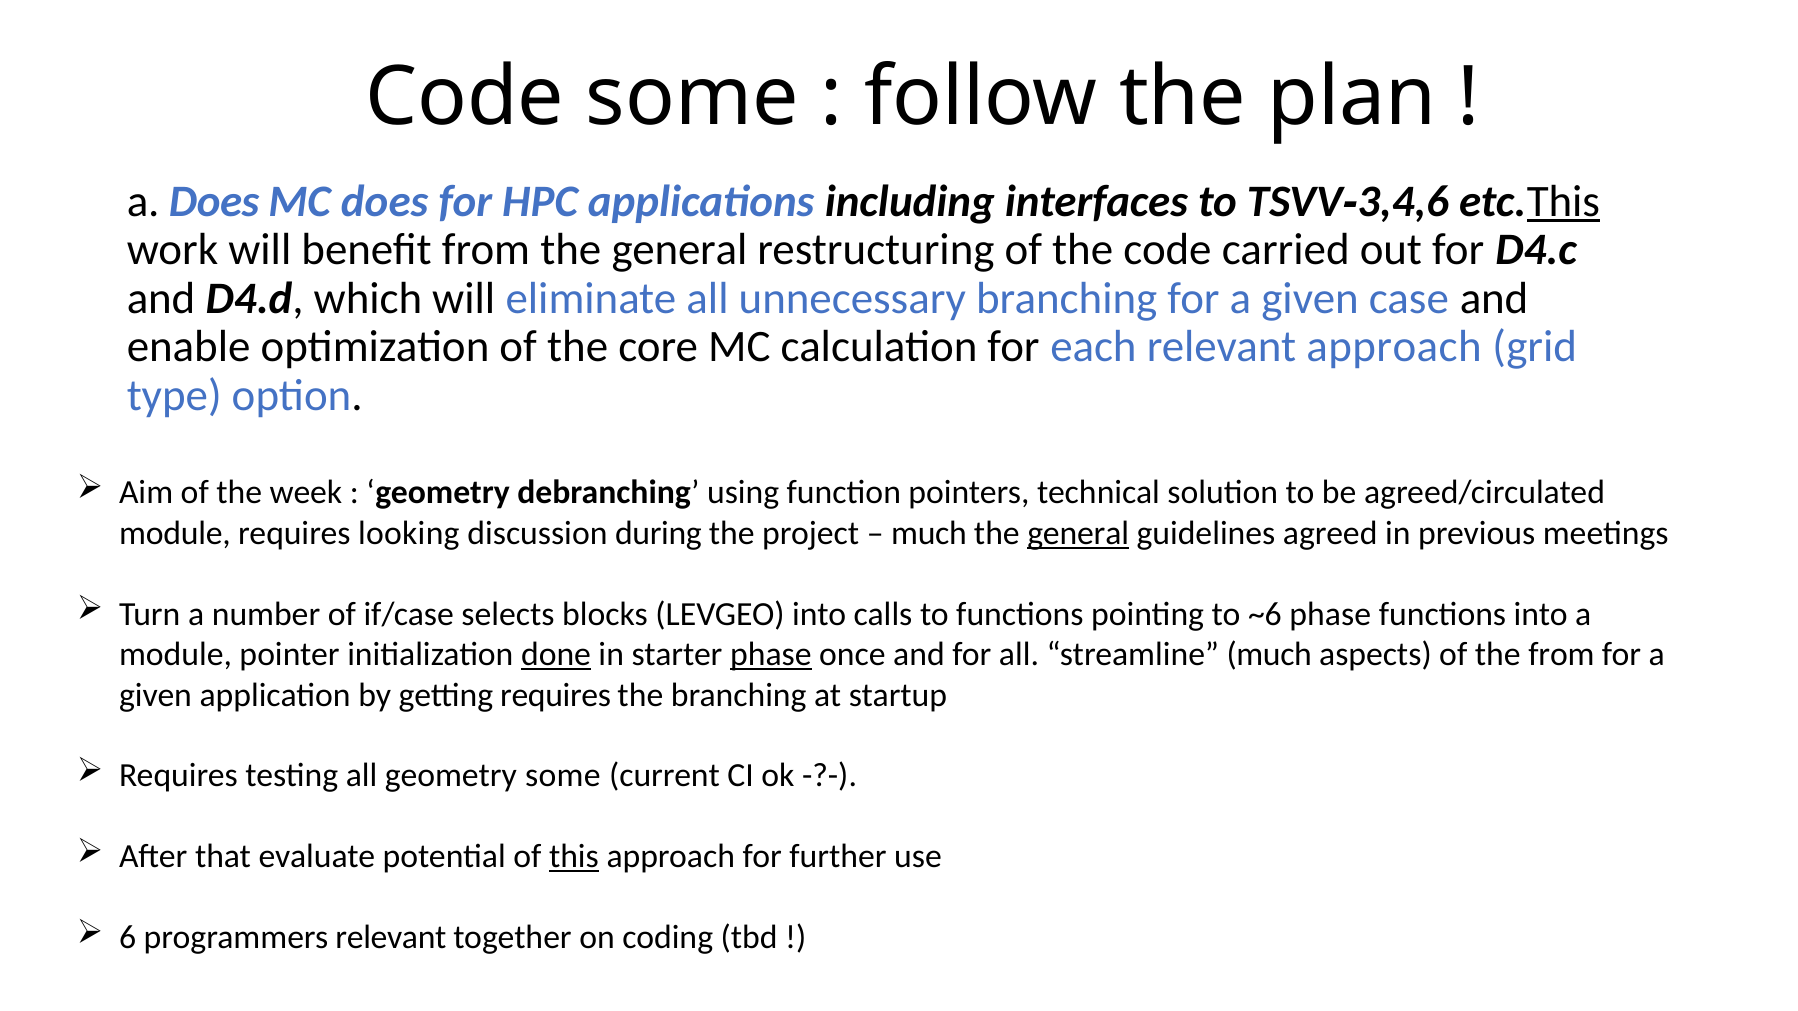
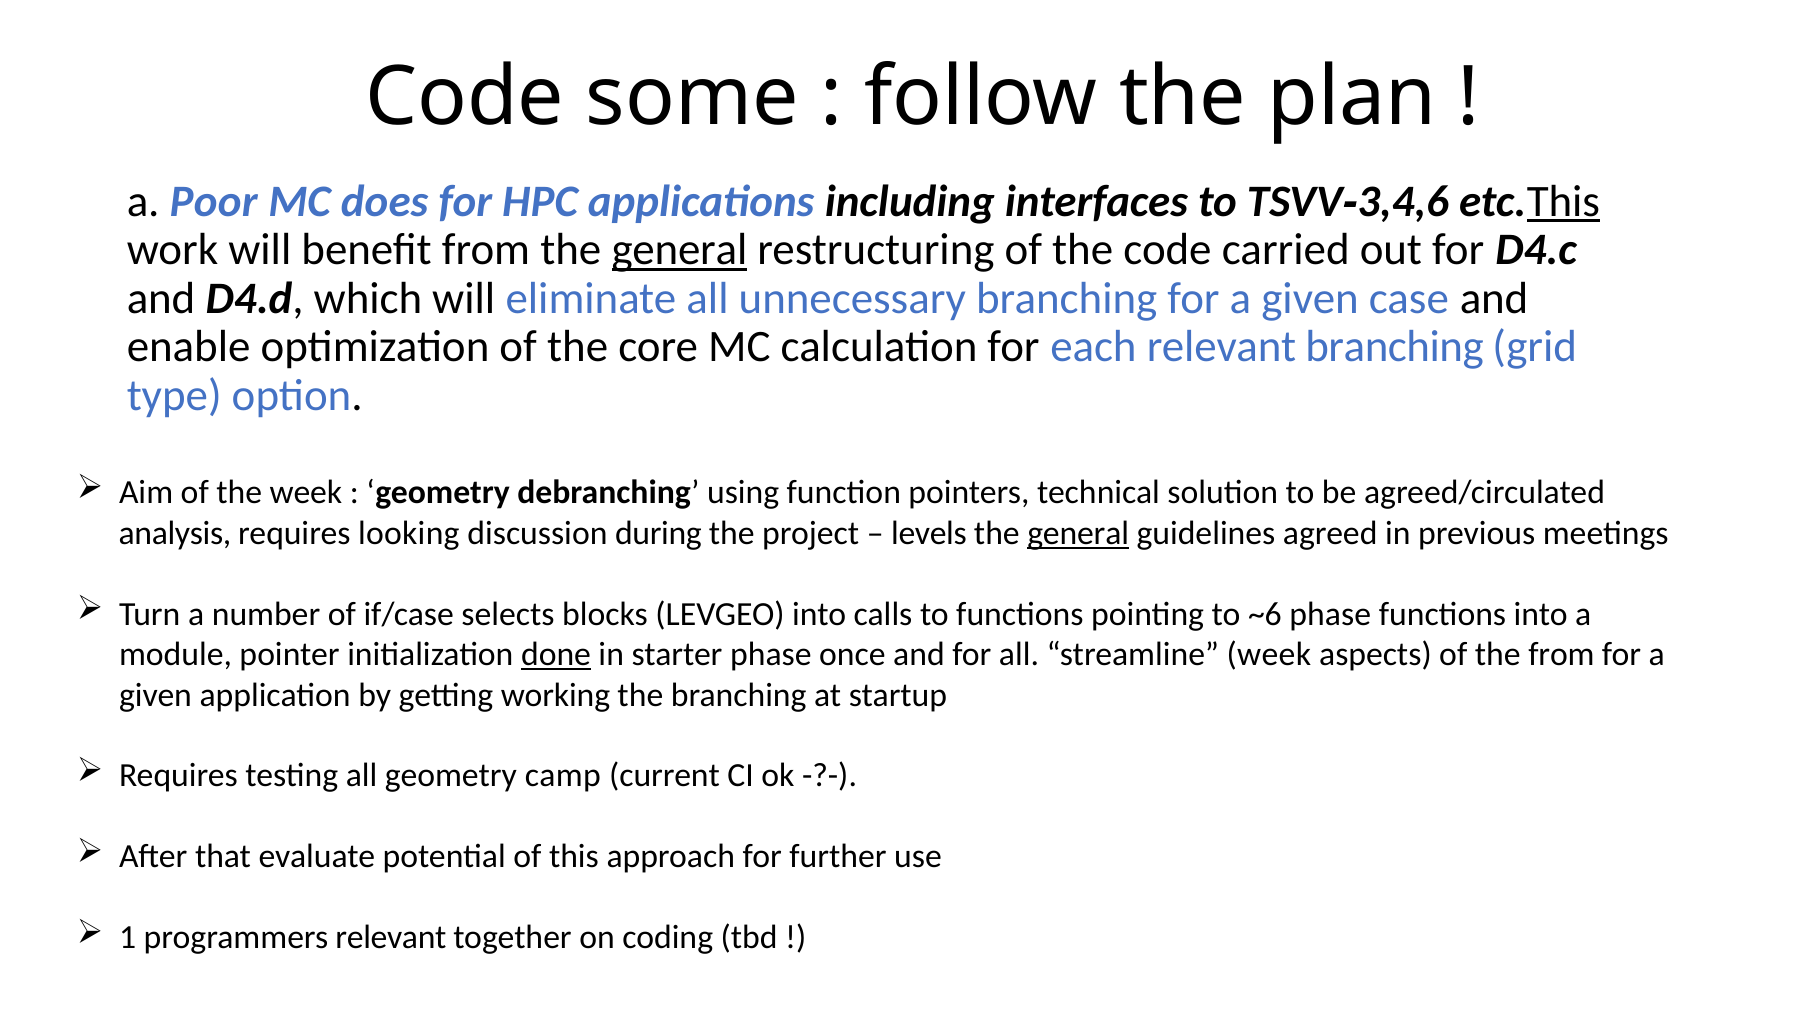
a Does: Does -> Poor (214, 201)
general underline: none -> present (679, 250)
relevant approach: approach -> branching (1395, 347)
module: module -> analysis (175, 533)
much: much -> levels (929, 533)
phase underline: present -> none (771, 655)
streamline much: much -> week (1269, 655)
getting requires: requires -> working (555, 695)
geometry some: some -> camp (563, 776)
this underline: present -> none (574, 857)
6: 6 -> 1 (128, 938)
